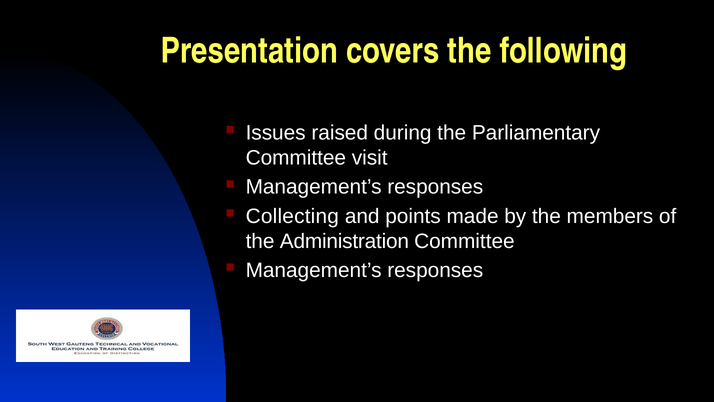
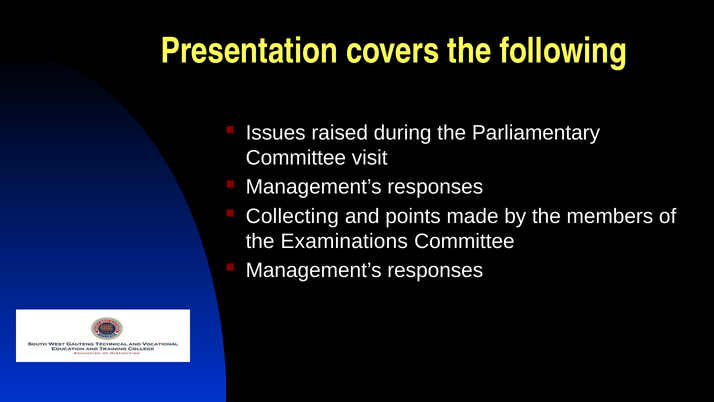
Administration: Administration -> Examinations (344, 241)
